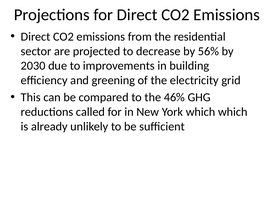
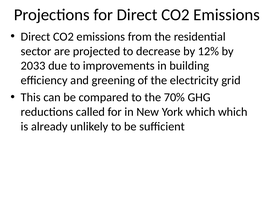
56%: 56% -> 12% (208, 51)
2030: 2030 -> 2033 (33, 66)
46%: 46% -> 70% (174, 98)
